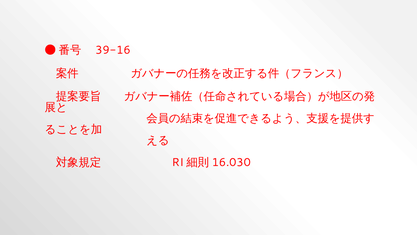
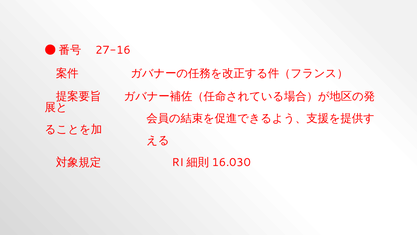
39-16: 39-16 -> 27-16 (113, 50)
